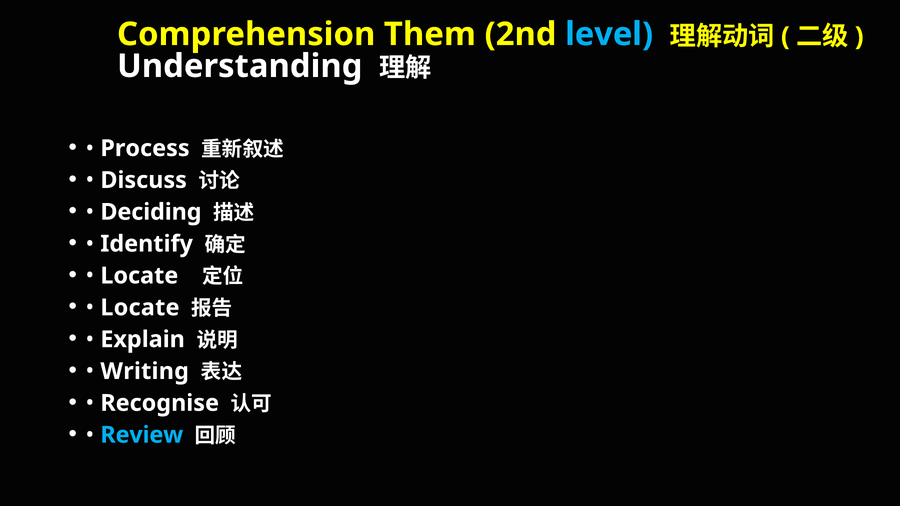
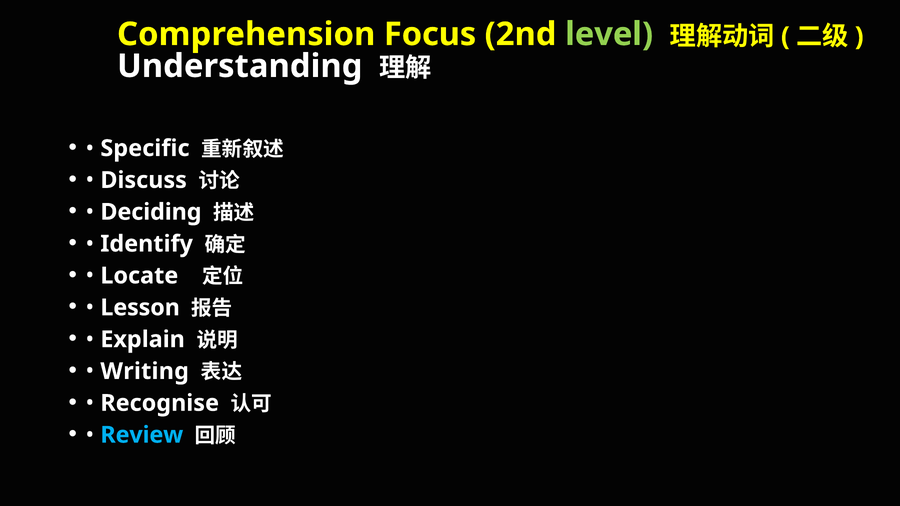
Them: Them -> Focus (430, 34)
level colour: light blue -> light green (609, 34)
Process: Process -> Specific (145, 148)
Locate: Locate -> Lesson (140, 308)
